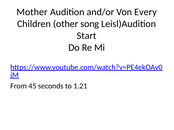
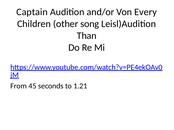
Mother: Mother -> Captain (32, 12)
Start: Start -> Than (87, 36)
